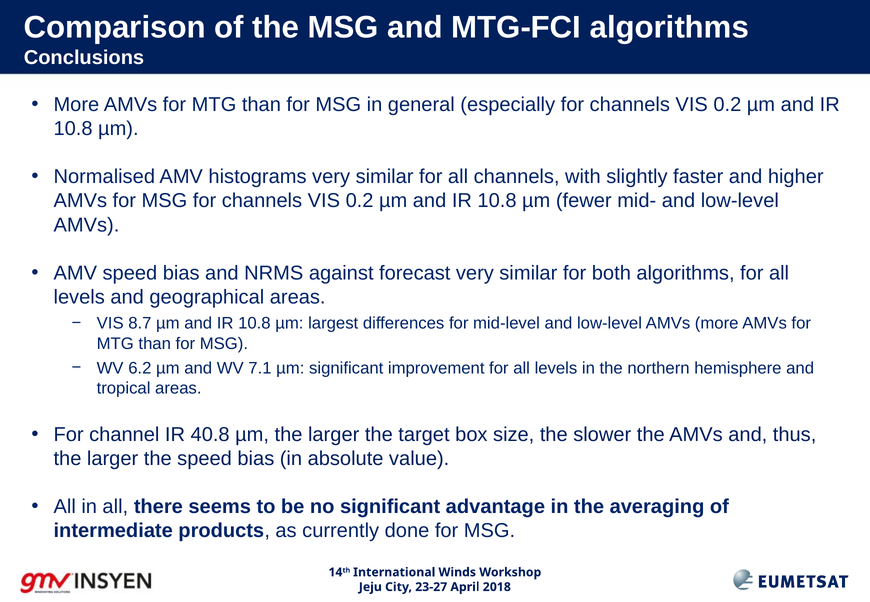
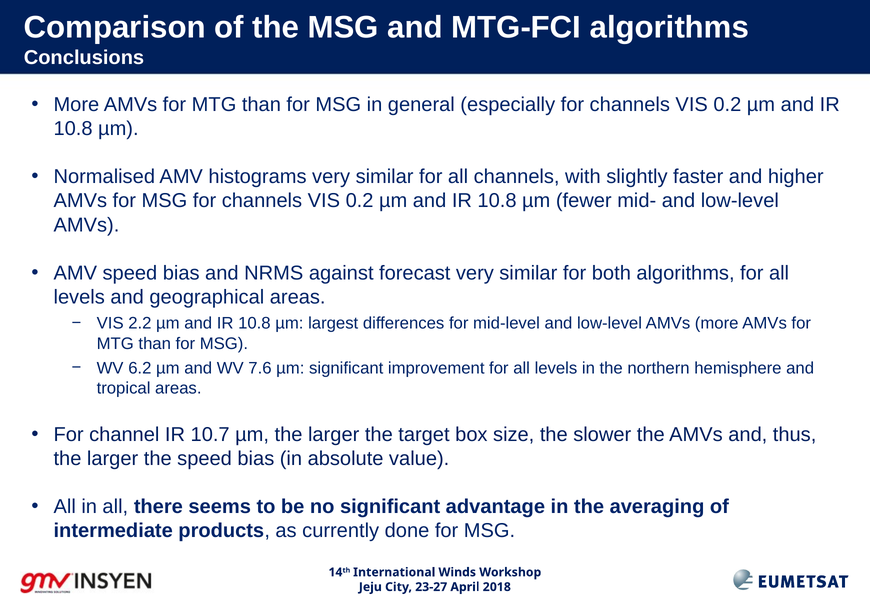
8.7: 8.7 -> 2.2 (140, 324)
7.1: 7.1 -> 7.6 (260, 368)
40.8: 40.8 -> 10.7 (210, 435)
